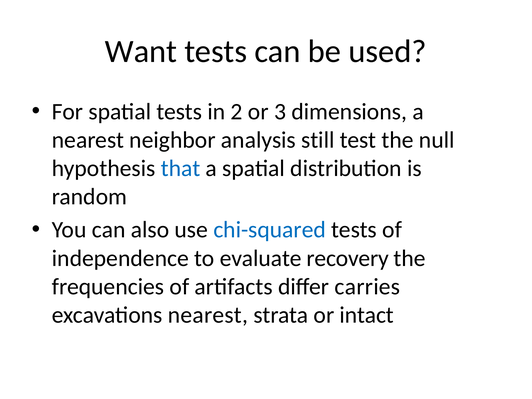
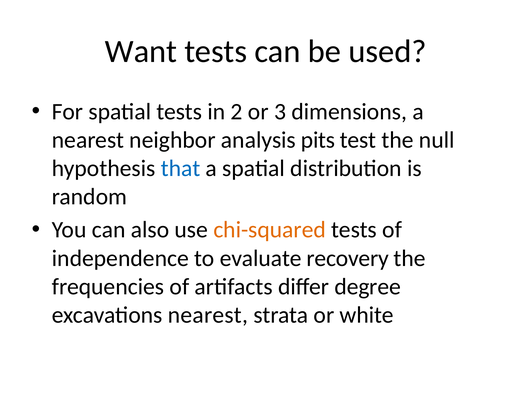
still: still -> pits (318, 140)
chi-squared colour: blue -> orange (270, 230)
carries: carries -> degree (368, 287)
intact: intact -> white (367, 315)
